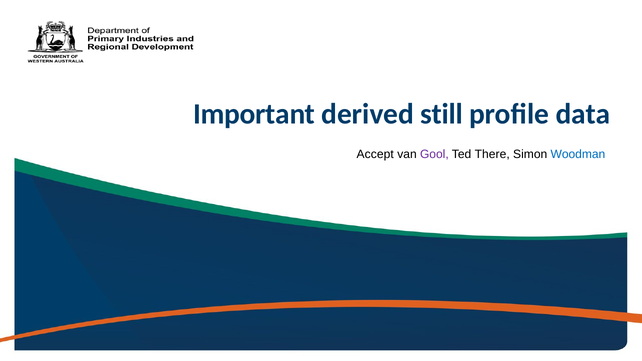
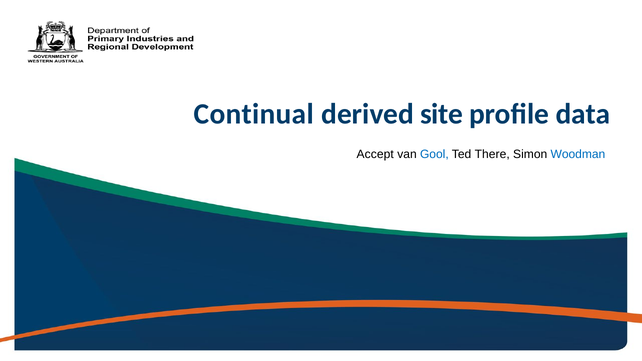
Important: Important -> Continual (254, 114)
still: still -> site (442, 114)
Gool colour: purple -> blue (434, 154)
